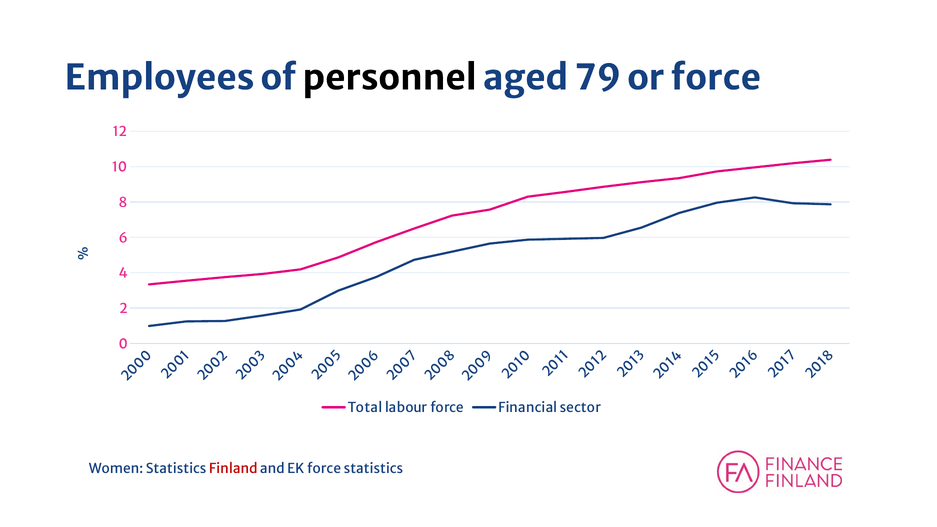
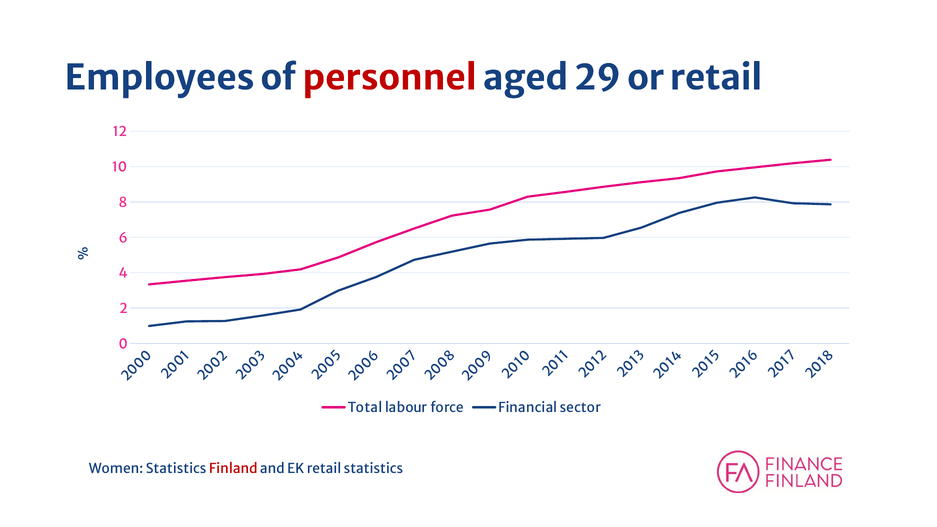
personnel colour: black -> red (389, 78)
79: 79 -> 29 (598, 78)
or force: force -> retail (716, 78)
EK force: force -> retail (324, 469)
